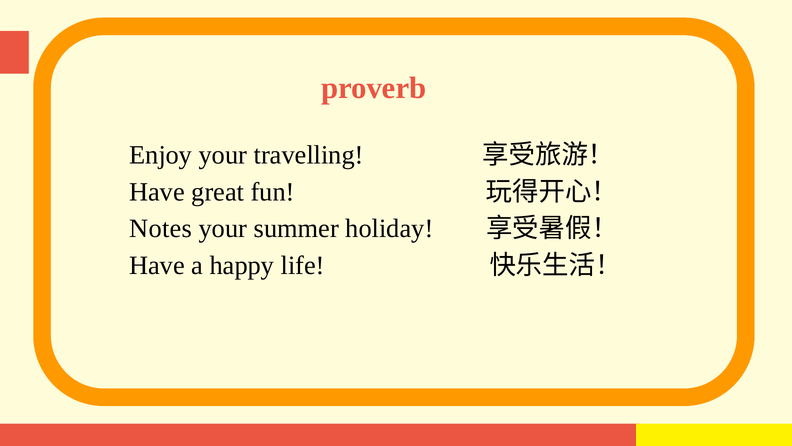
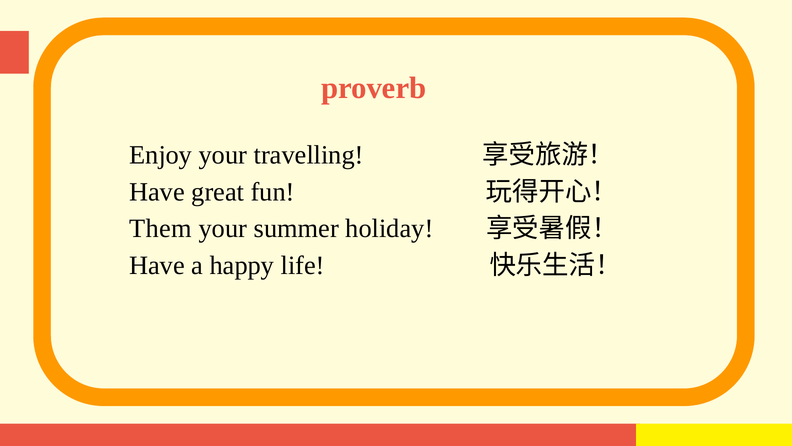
Notes: Notes -> Them (161, 228)
